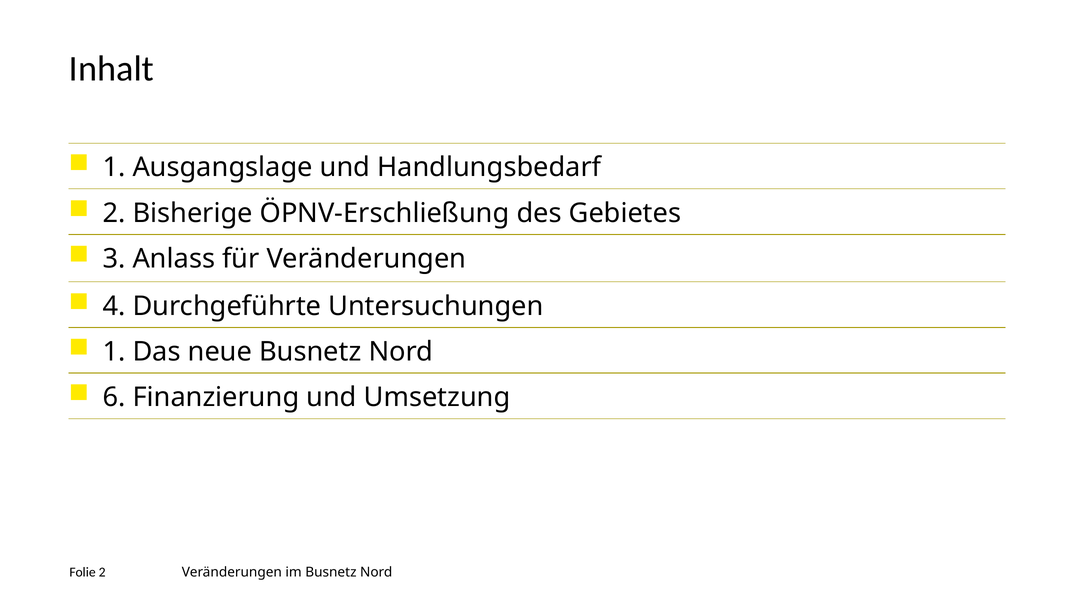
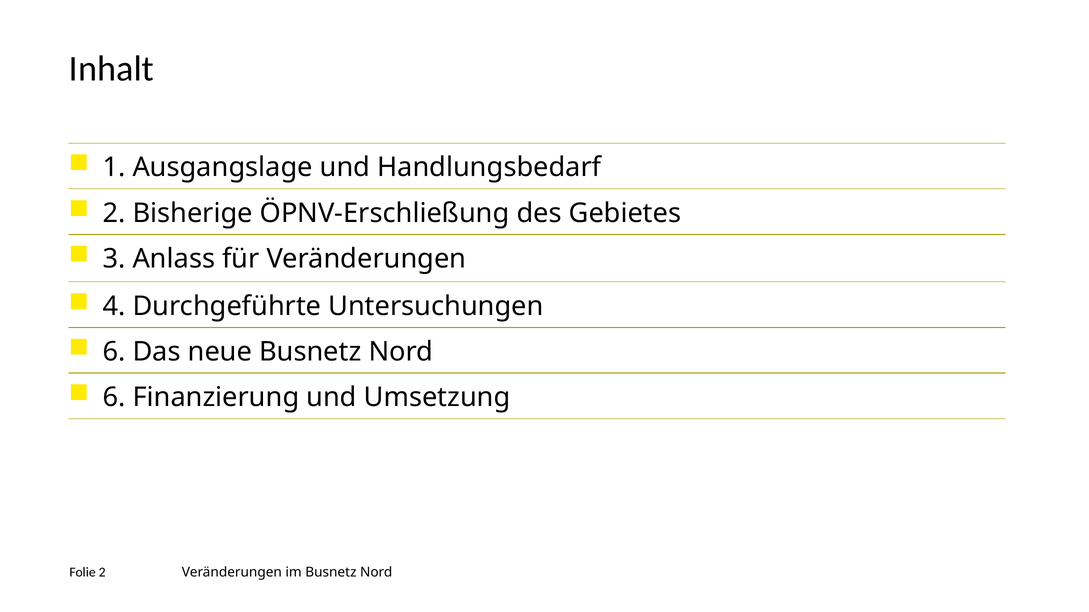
1: 1 -> 6 (114, 352)
